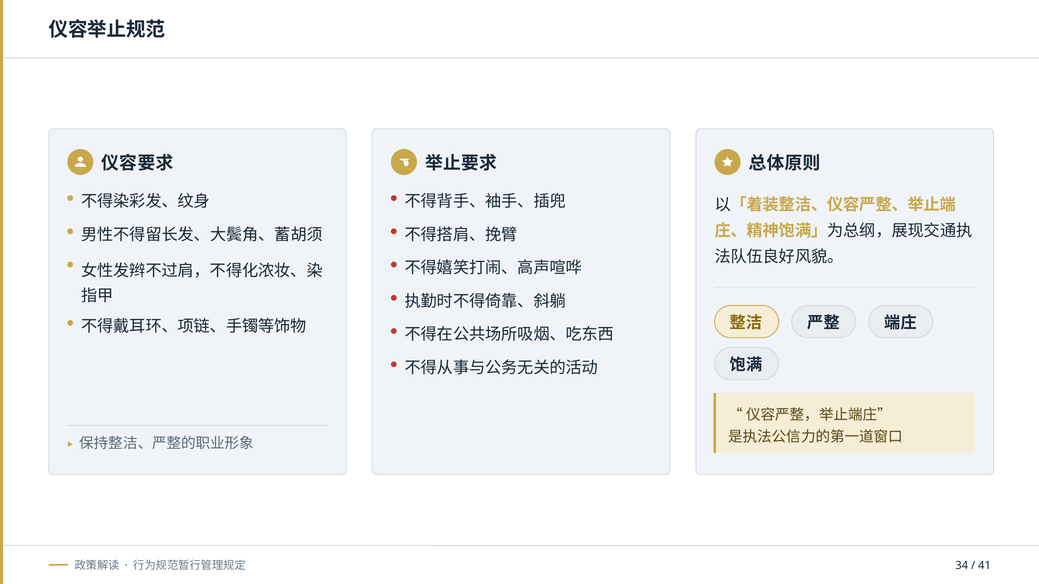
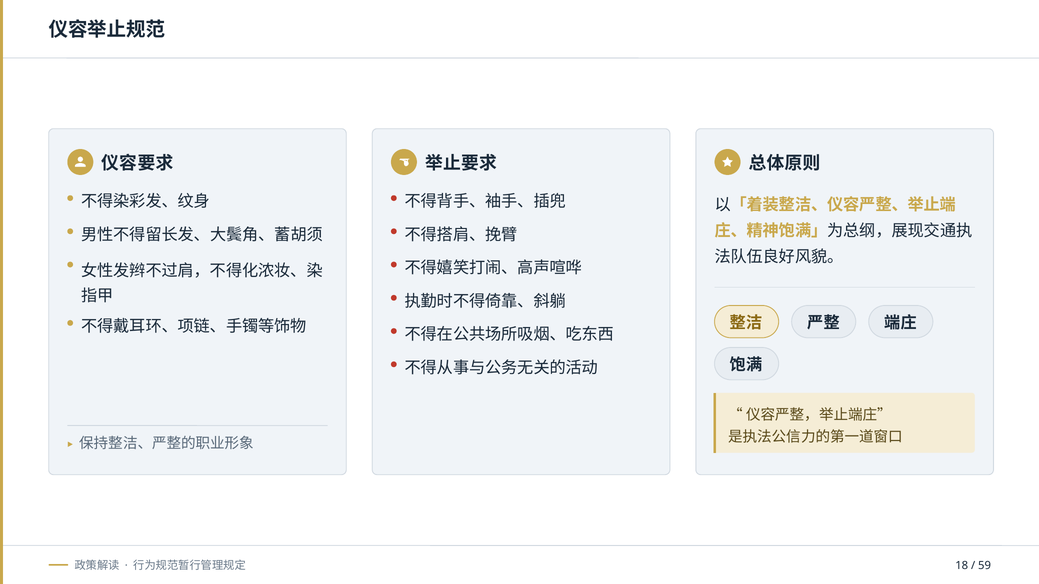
34: 34 -> 18 (962, 566)
41: 41 -> 59 (985, 566)
